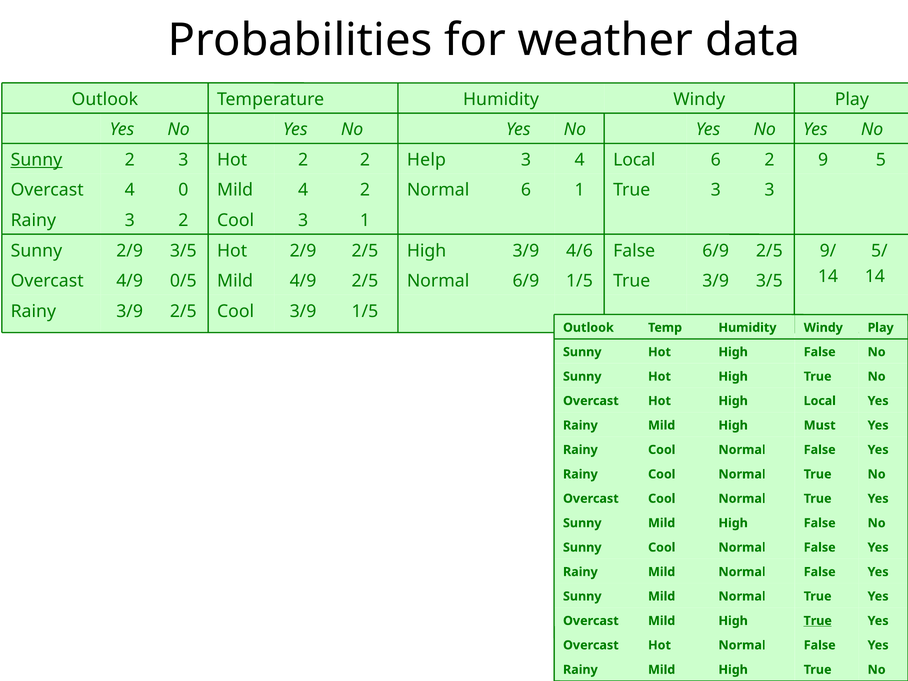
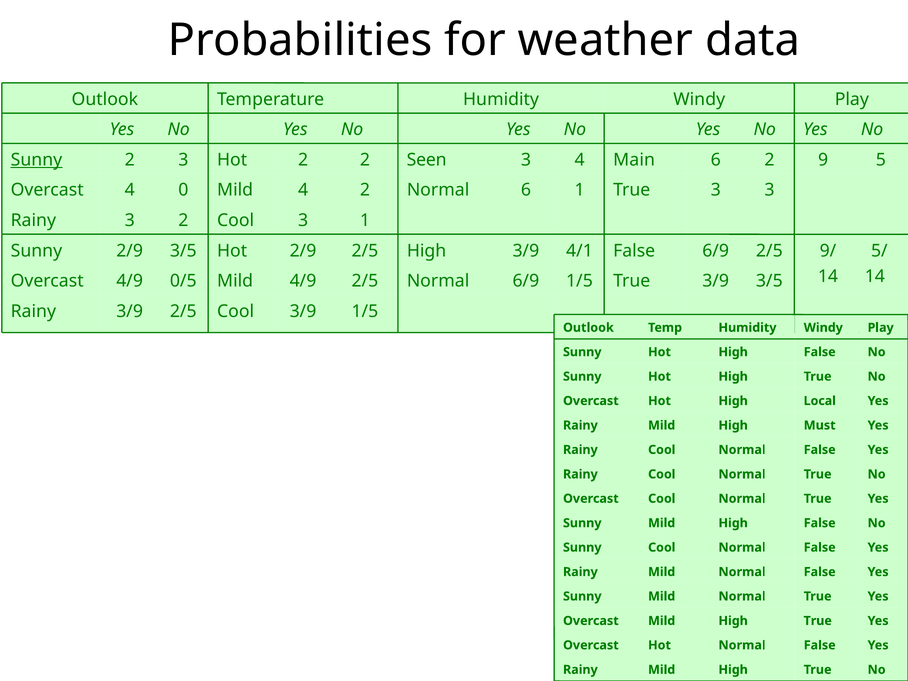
Help: Help -> Seen (427, 160)
Local: Local -> Main (634, 160)
4/6: 4/6 -> 4/1 (579, 251)
True underline: present -> none (818, 621)
